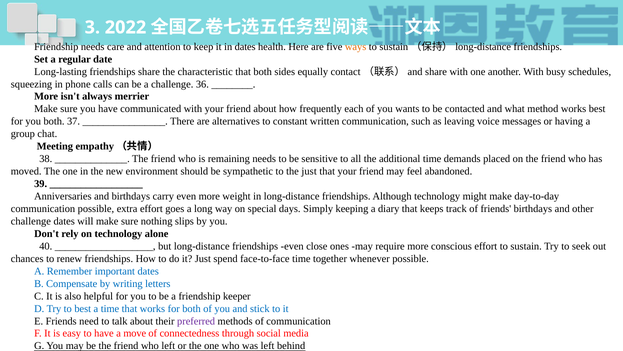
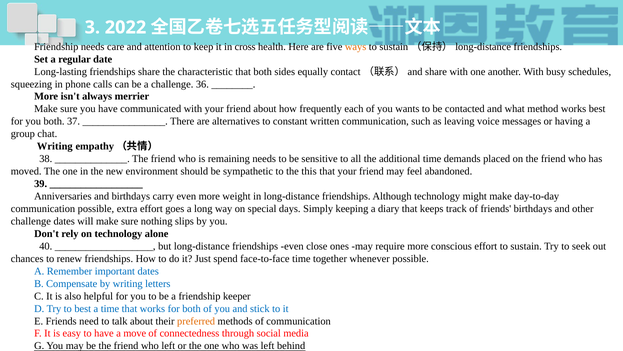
in dates: dates -> cross (245, 47)
Meeting: Meeting -> Writing (55, 146)
the just: just -> this (309, 171)
preferred colour: purple -> orange (196, 321)
